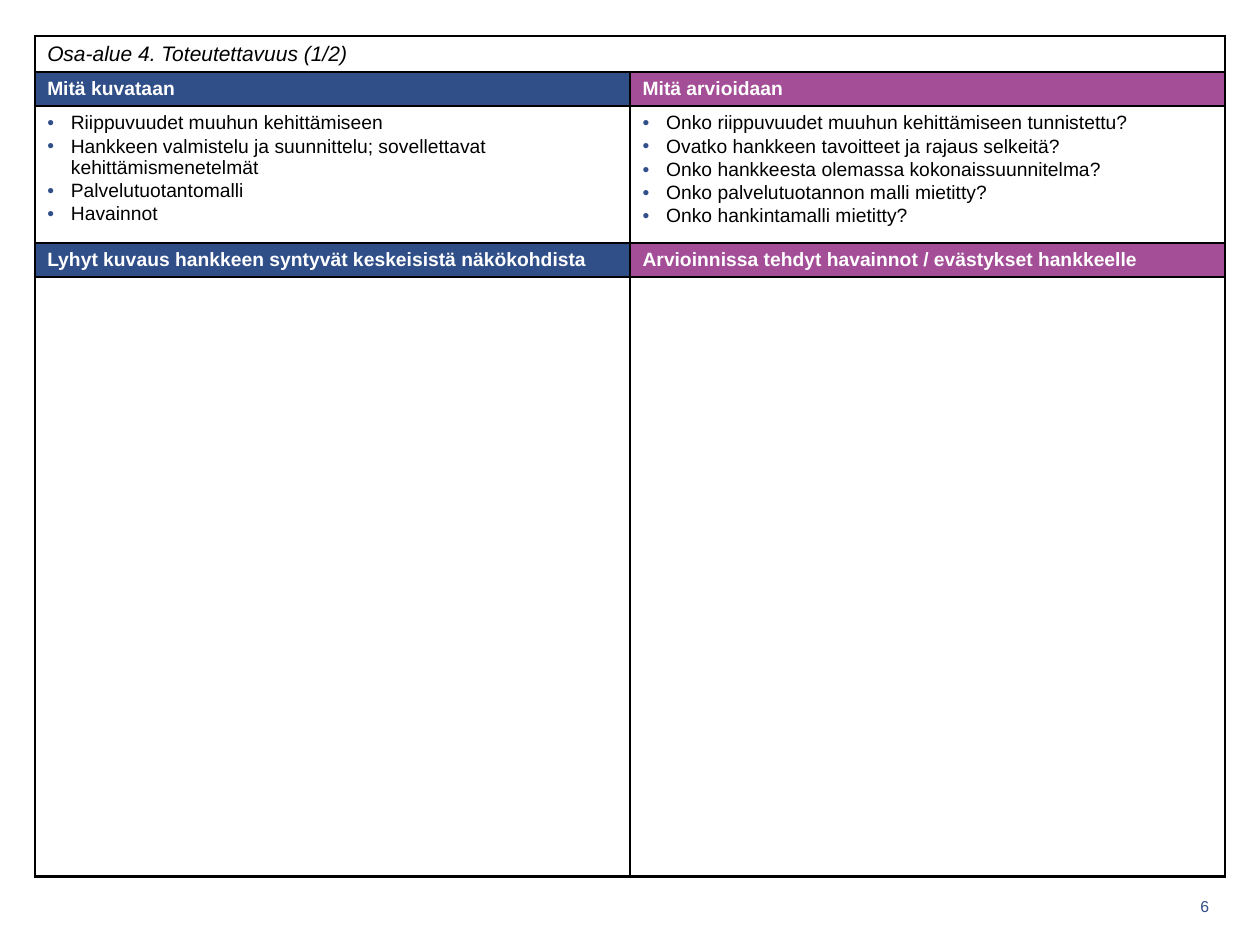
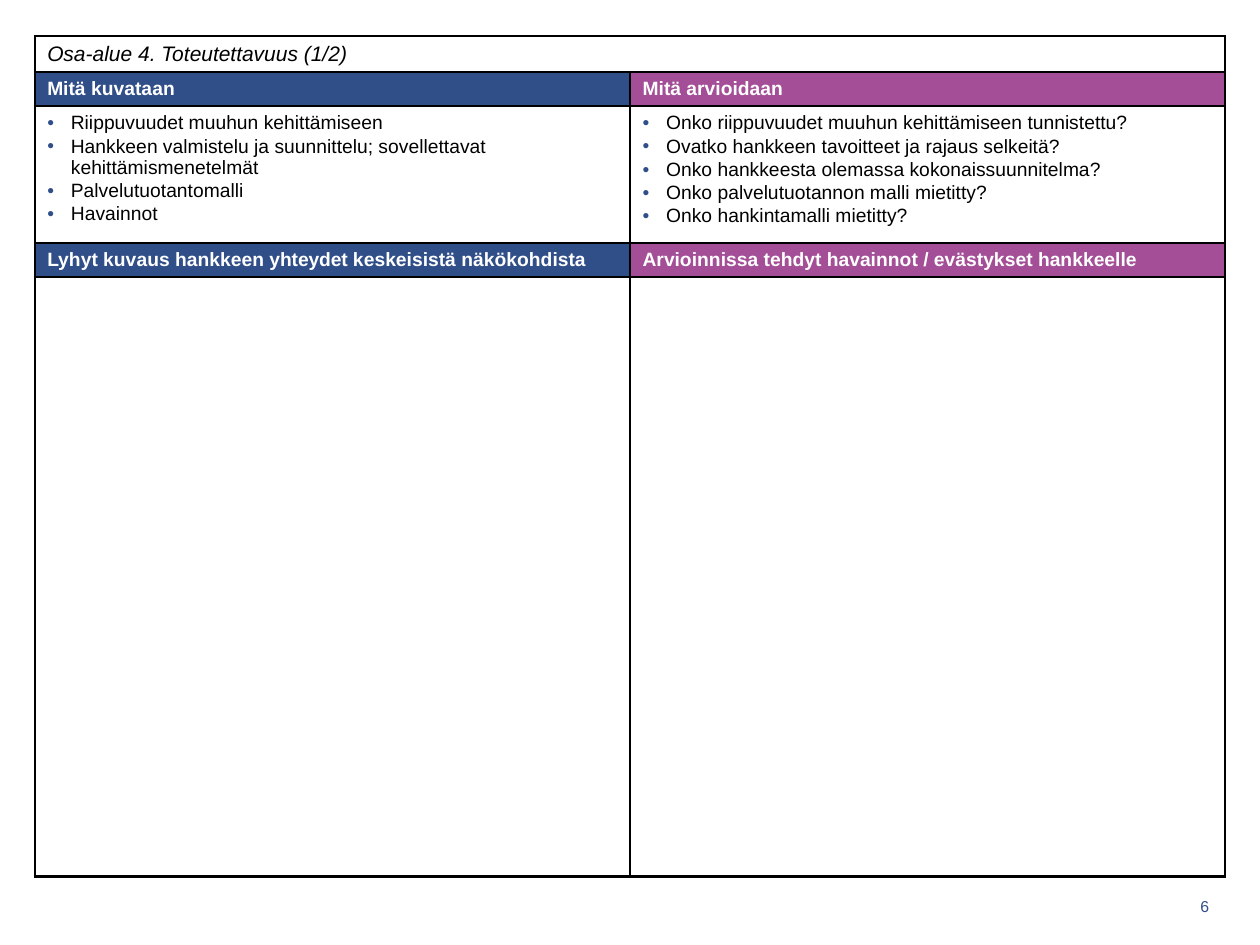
syntyvät: syntyvät -> yhteydet (309, 260)
